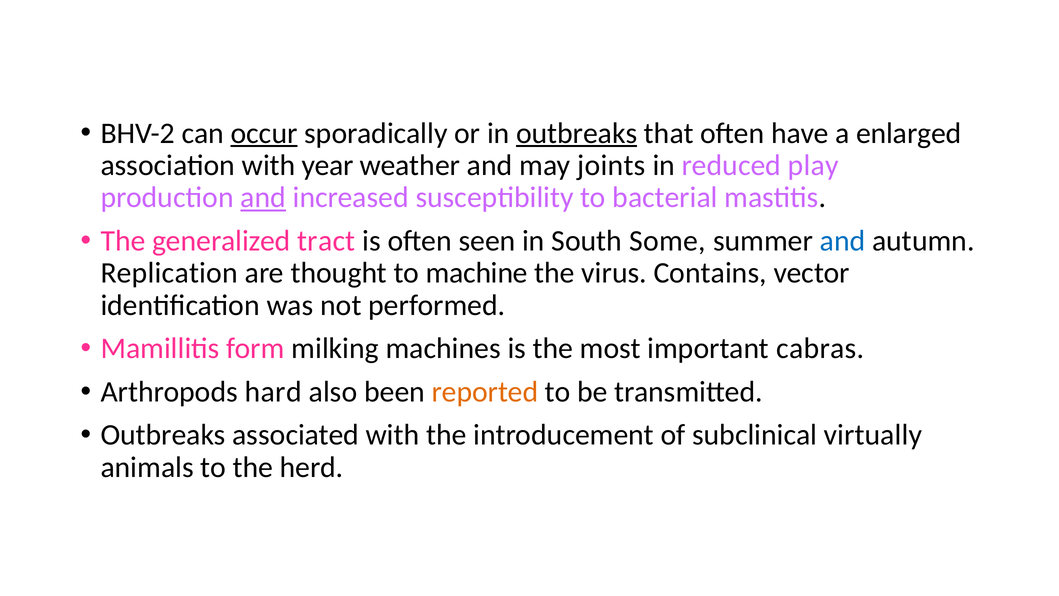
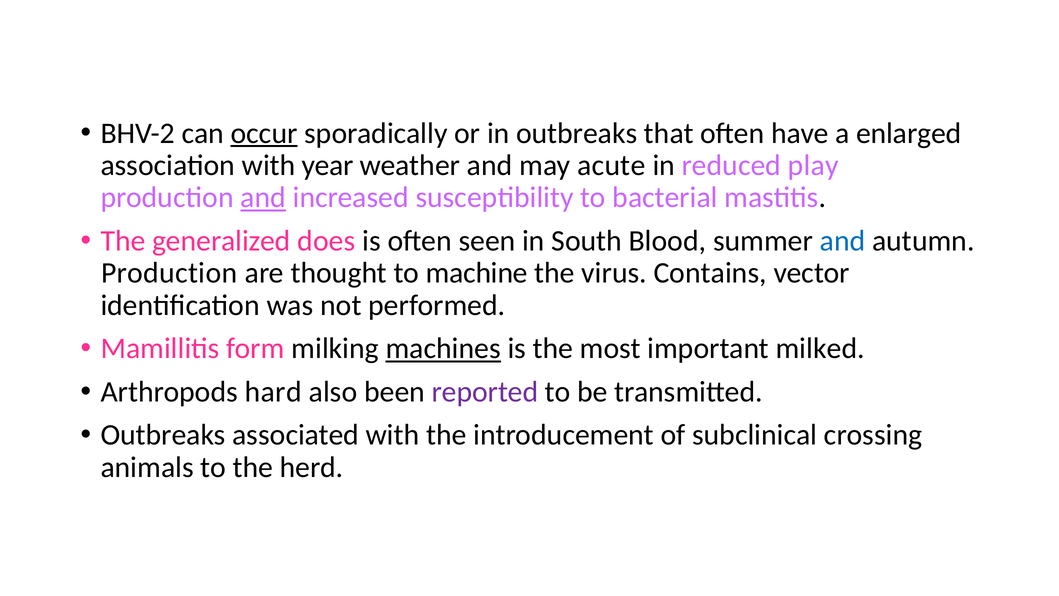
outbreaks underline: present -> none (577, 133)
joints: joints -> acute (611, 165)
tract: tract -> does (326, 241)
Some: Some -> Blood (667, 241)
Replication: Replication -> Production (169, 273)
machines underline: none -> present (443, 348)
cabras: cabras -> milked (820, 348)
reported colour: orange -> purple (485, 392)
virtually: virtually -> crossing (873, 435)
